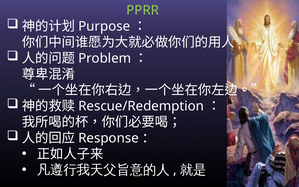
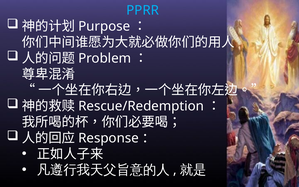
PPRR colour: light green -> light blue (143, 10)
